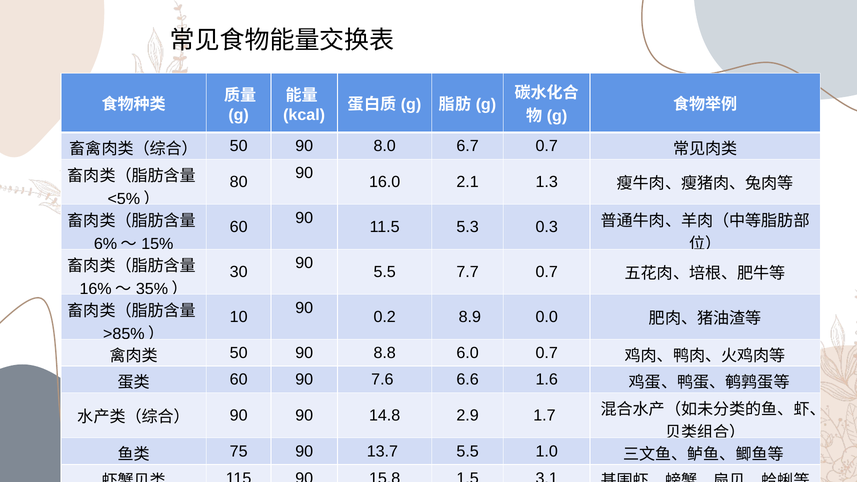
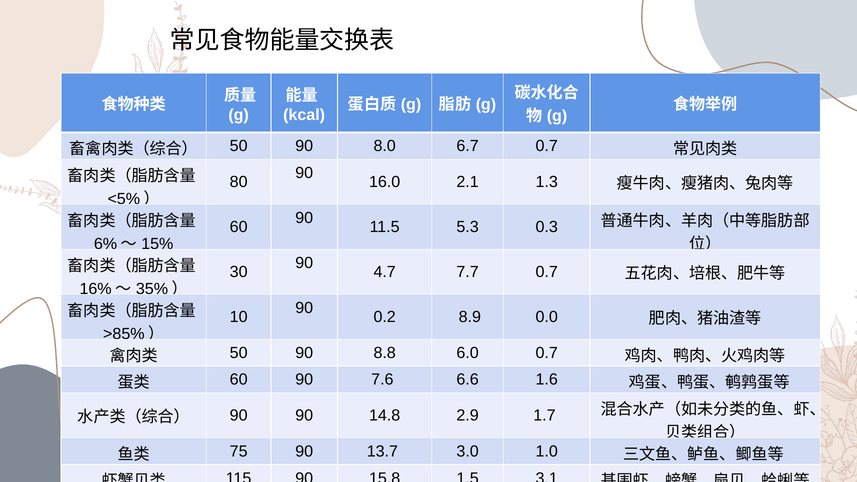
5.5: 5.5 -> 4.7 (385, 272)
13.7 5.5: 5.5 -> 3.0 (468, 452)
